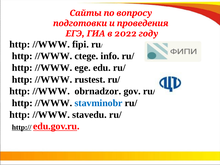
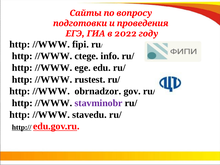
stavminobr colour: blue -> purple (99, 103)
